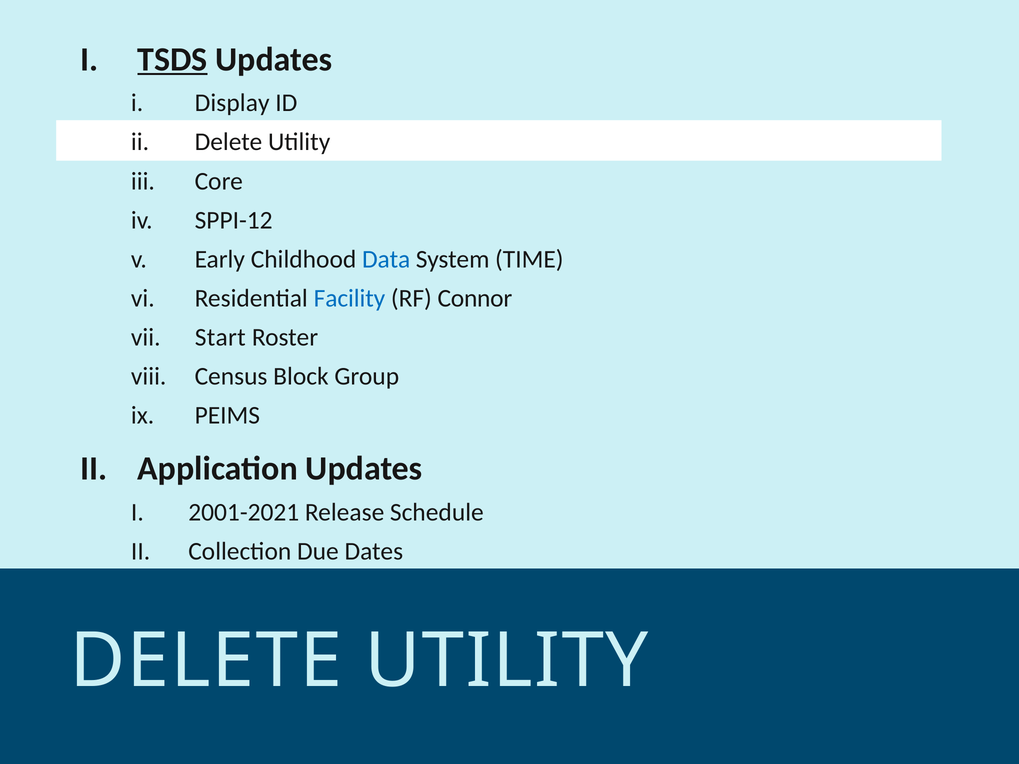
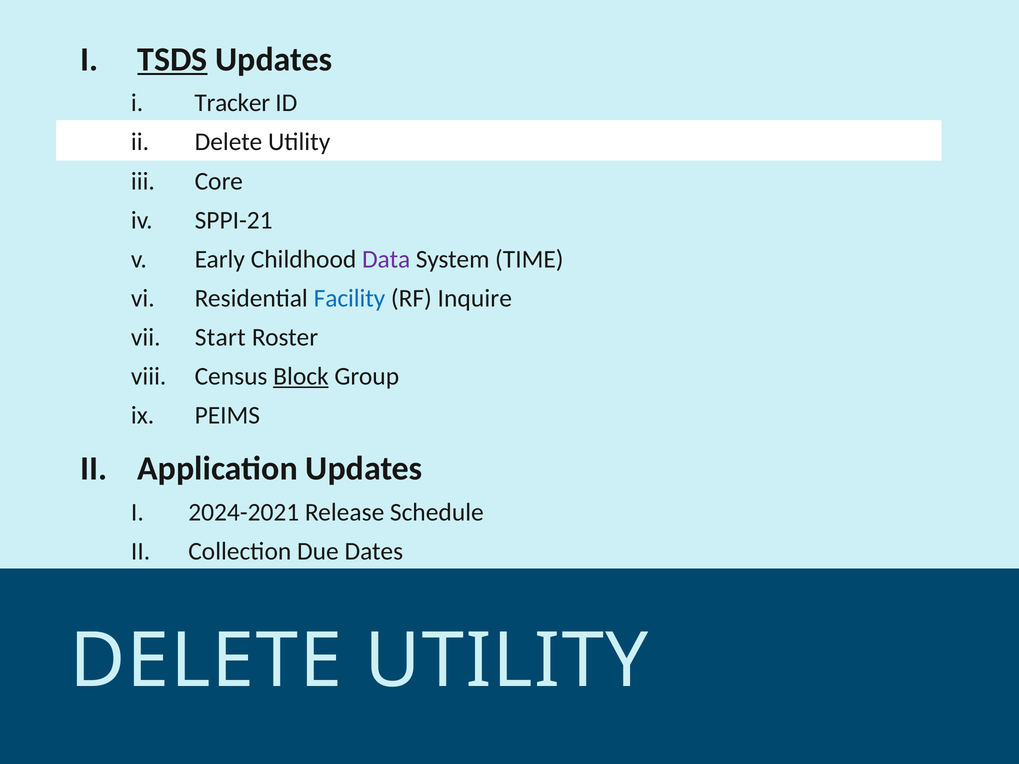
Display: Display -> Tracker (232, 103)
SPPI-12: SPPI-12 -> SPPI-21 (234, 220)
Data colour: blue -> purple (386, 259)
Connor: Connor -> Inquire (475, 298)
Block underline: none -> present (301, 377)
2001-2021: 2001-2021 -> 2024-2021 (244, 512)
